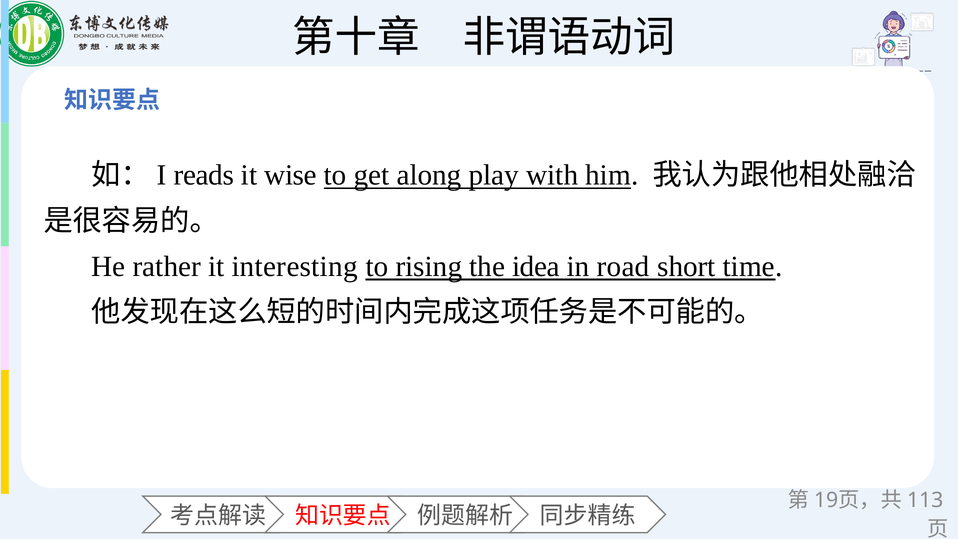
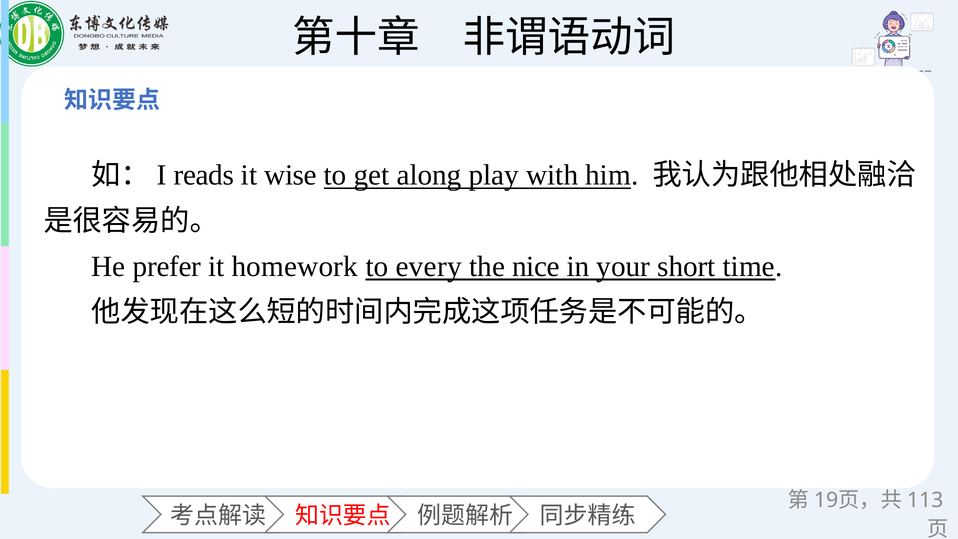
rather: rather -> prefer (167, 266)
interesting: interesting -> homework (295, 266)
rising: rising -> every (429, 266)
idea: idea -> nice (536, 266)
road: road -> your (623, 266)
